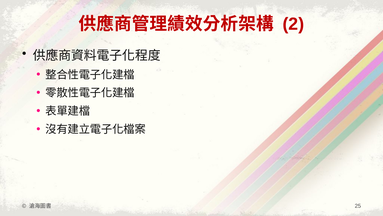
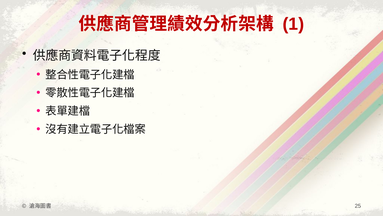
2: 2 -> 1 (293, 24)
